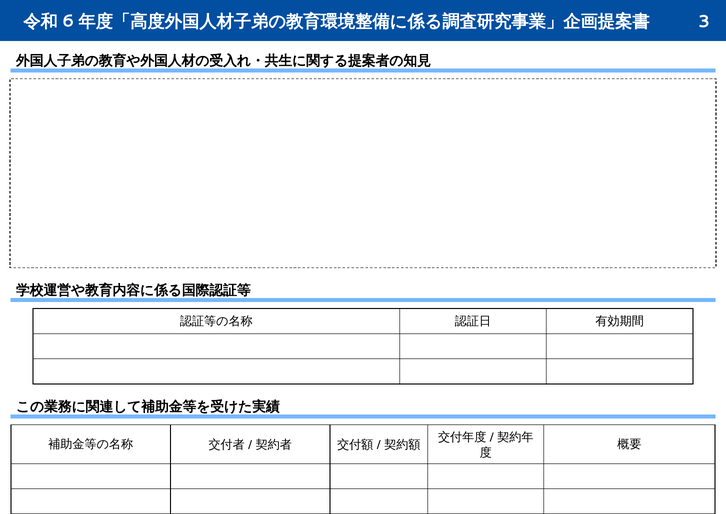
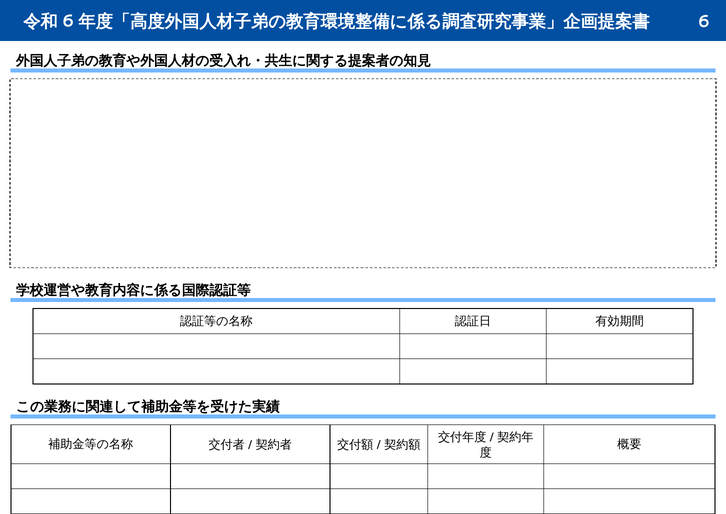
3: 3 -> 6 (704, 21)
